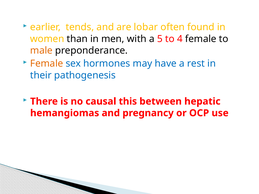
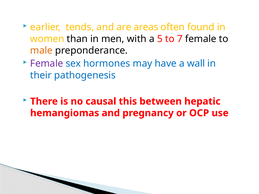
lobar: lobar -> areas (146, 27)
4: 4 -> 7 (180, 39)
Female colour: orange -> purple (47, 64)
rest: rest -> wall (196, 64)
